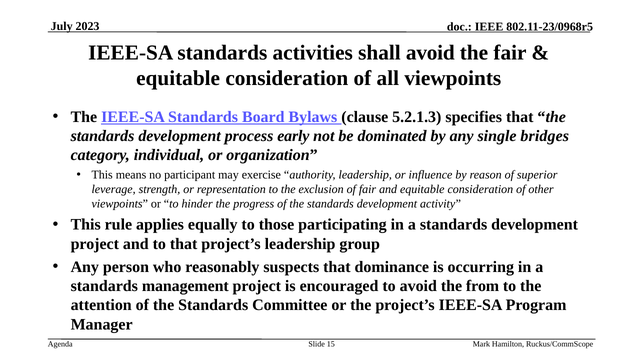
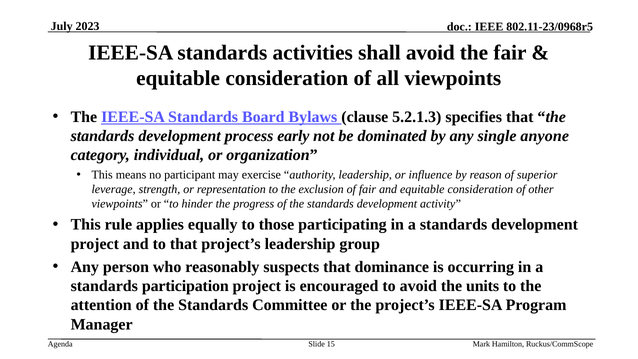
bridges: bridges -> anyone (545, 136)
management: management -> participation (185, 286)
from: from -> units (483, 286)
